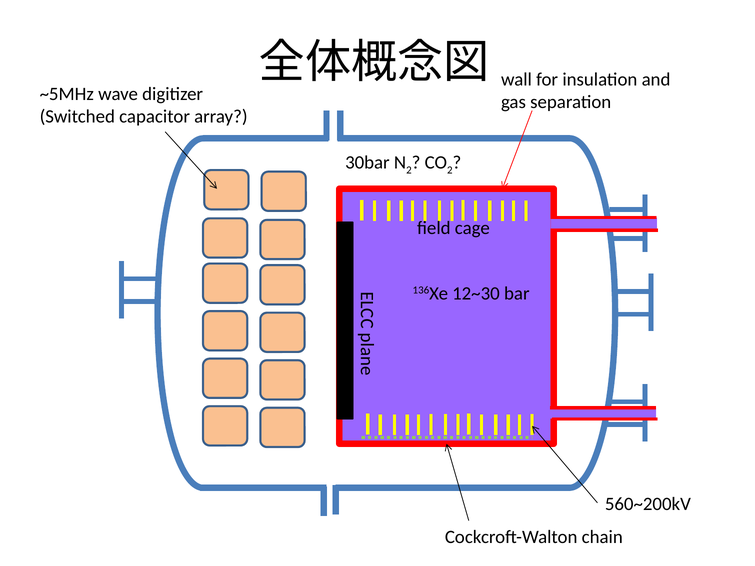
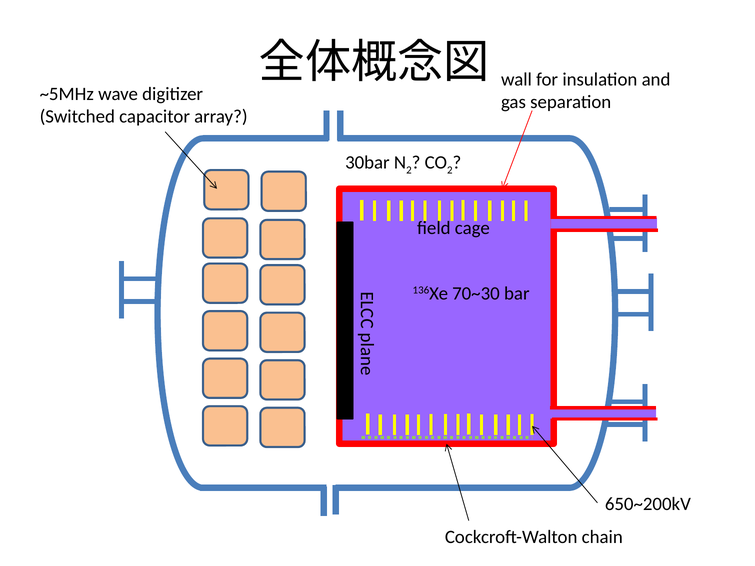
12~30: 12~30 -> 70~30 (476, 294)
560~200kV: 560~200kV -> 650~200kV (648, 504)
